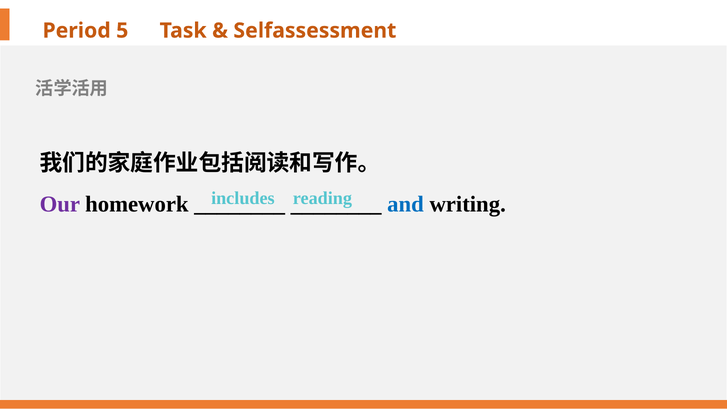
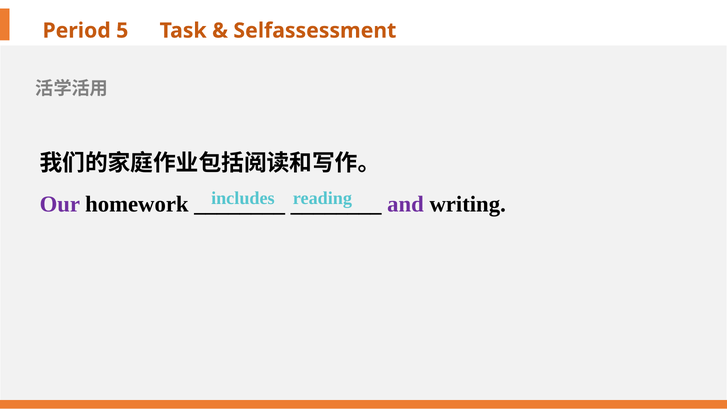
and colour: blue -> purple (406, 204)
